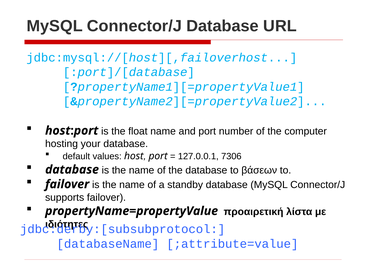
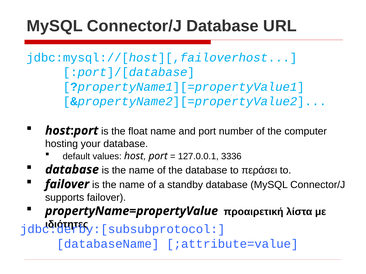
7306: 7306 -> 3336 (231, 157)
βάσεων: βάσεων -> περάσει (259, 171)
